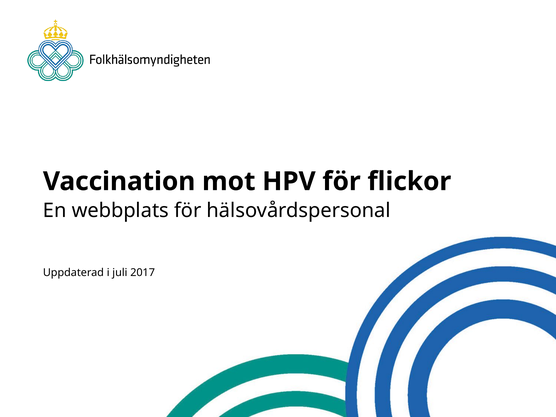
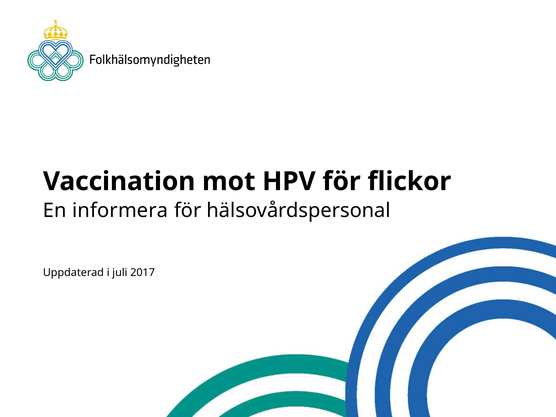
webbplats: webbplats -> informera (120, 211)
